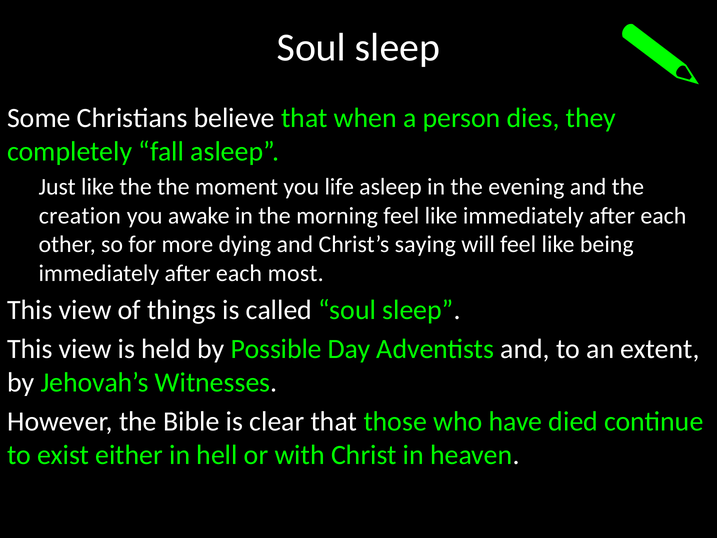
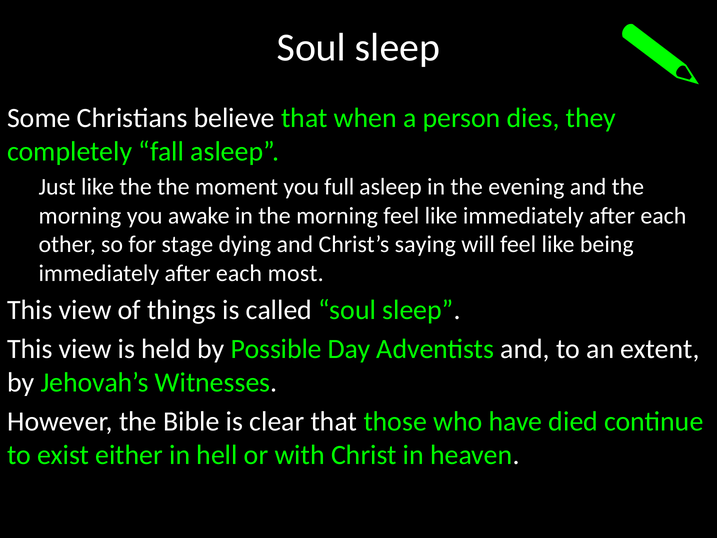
life: life -> full (339, 187)
creation: creation -> morning (80, 216)
more: more -> stage (187, 244)
